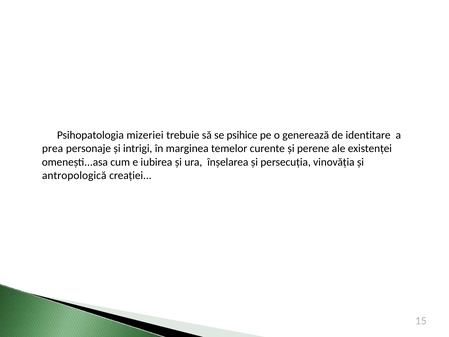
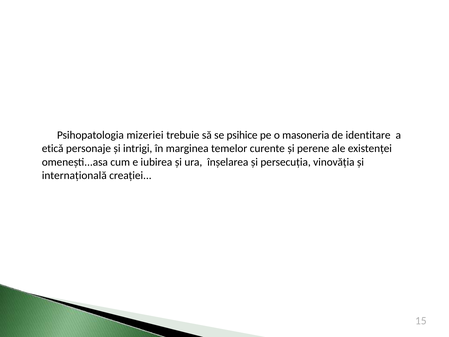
generează: generează -> masoneria (306, 135)
prea: prea -> eticǎ (53, 148)
antropologică: antropologică -> internațională (74, 175)
